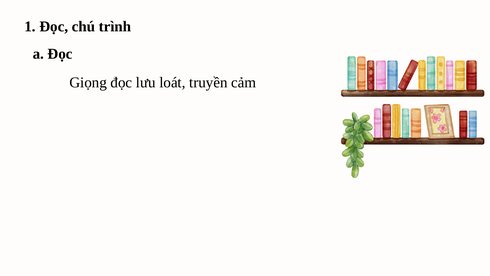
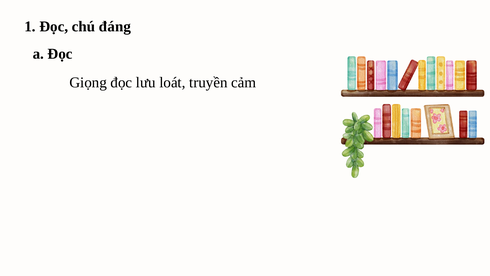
trình: trình -> đáng (115, 27)
